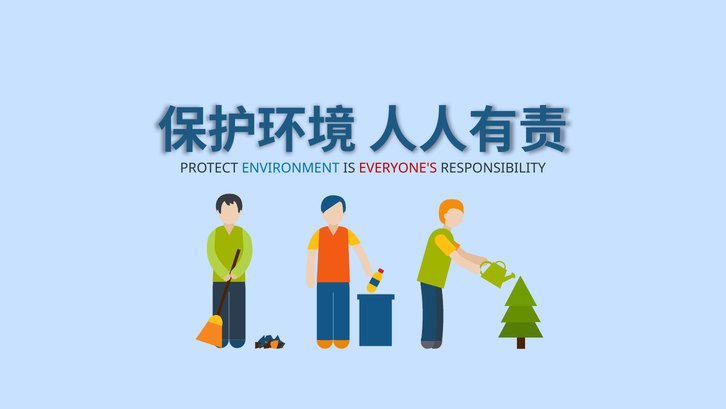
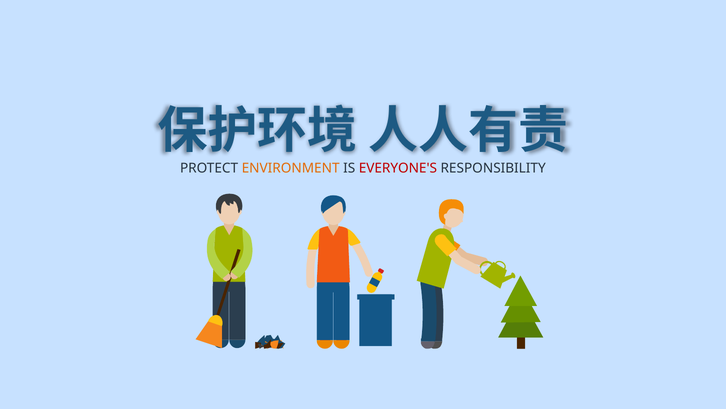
ENVIRONMENT colour: blue -> orange (291, 168)
